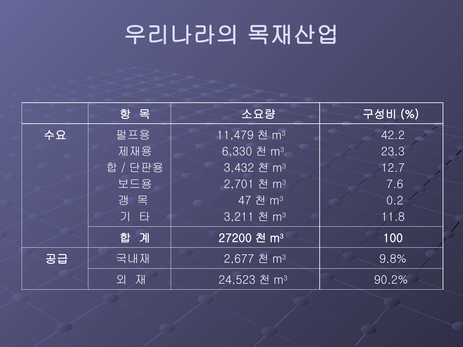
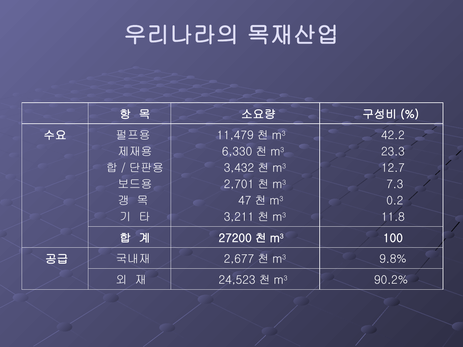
7.6: 7.6 -> 7.3 (395, 185)
